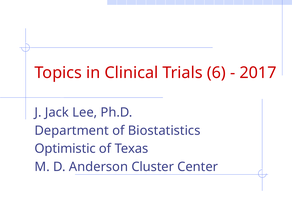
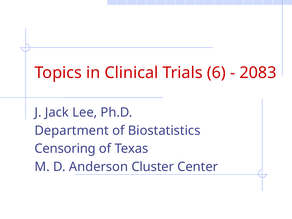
2017: 2017 -> 2083 (258, 73)
Optimistic: Optimistic -> Censoring (65, 149)
